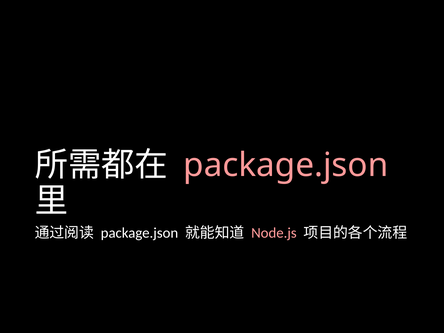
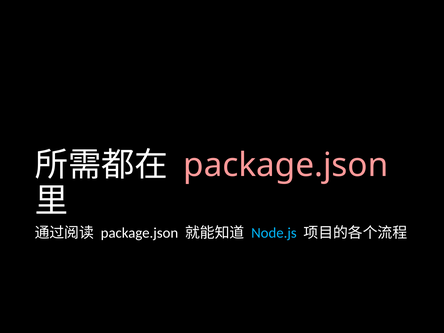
Node.js colour: pink -> light blue (274, 233)
